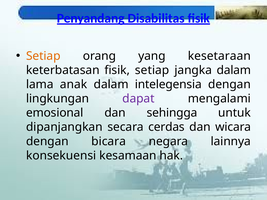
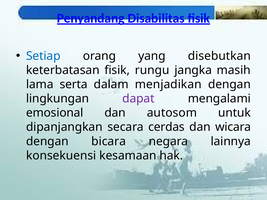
Setiap colour: orange -> blue (43, 56)
kesetaraan: kesetaraan -> disebutkan (219, 56)
fisik setiap: setiap -> rungu (152, 70)
jangka dalam: dalam -> masih (234, 70)
anak: anak -> serta (74, 84)
intelegensia: intelegensia -> menjadikan (168, 84)
sehingga: sehingga -> autosom (172, 113)
